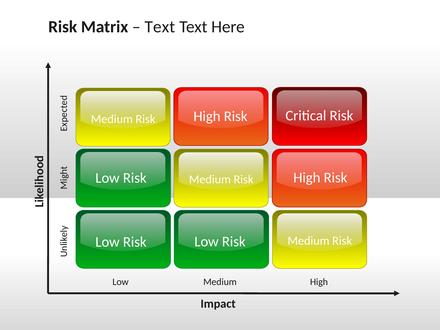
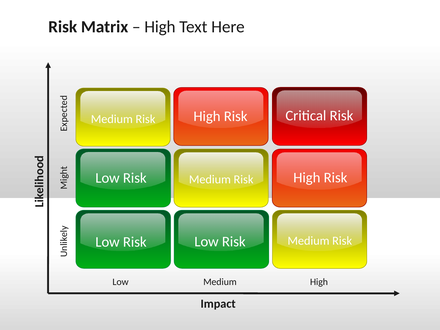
Text: Text -> High (160, 27)
